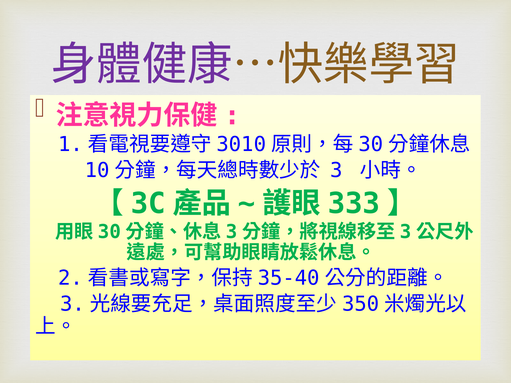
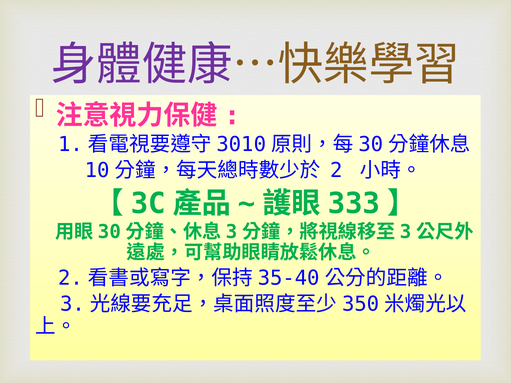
3: 3 -> 2 (336, 170)
